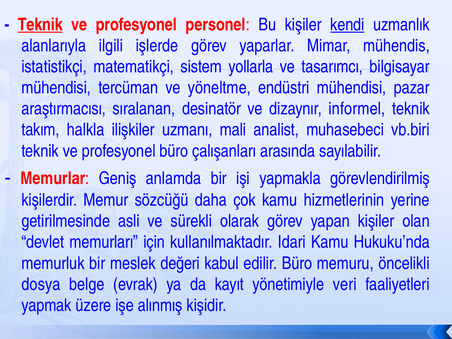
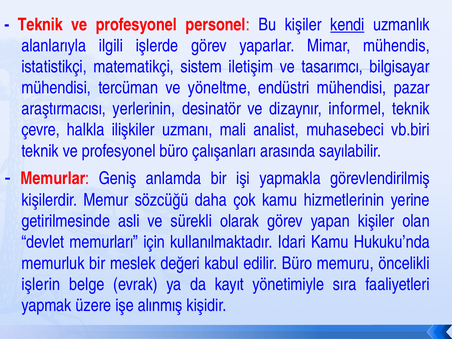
Teknik underline: present -> none (40, 25)
yollarla: yollarla -> iletişim (251, 67)
sıralanan: sıralanan -> yerlerinin (144, 109)
takım: takım -> çevre (41, 130)
dosya: dosya -> işlerin (41, 284)
veri: veri -> sıra (345, 284)
